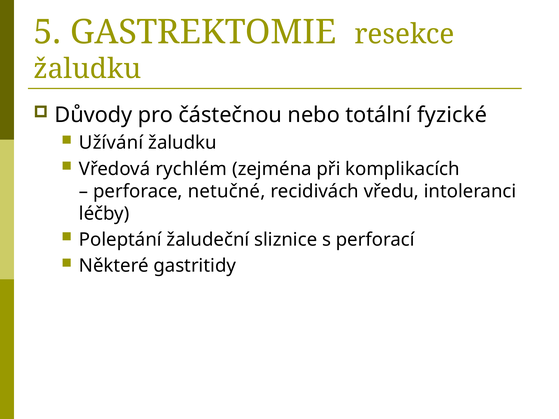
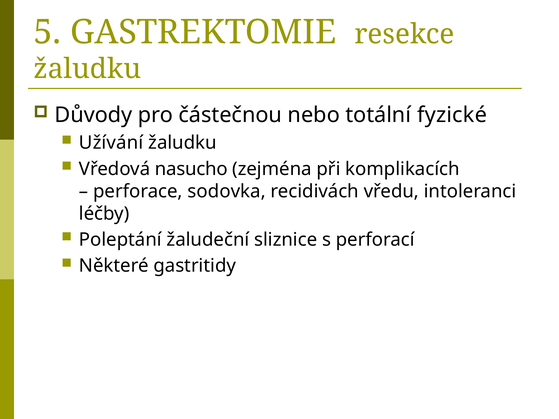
rychlém: rychlém -> nasucho (191, 169)
netučné: netučné -> sodovka (227, 191)
